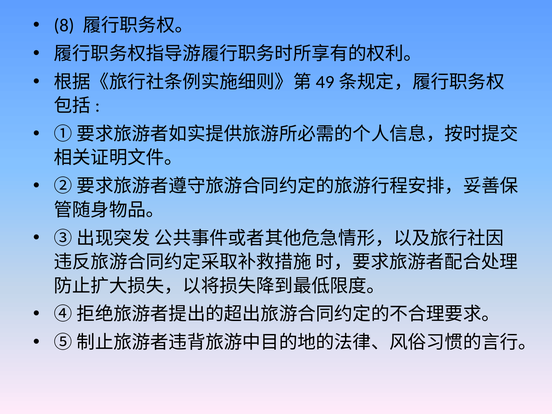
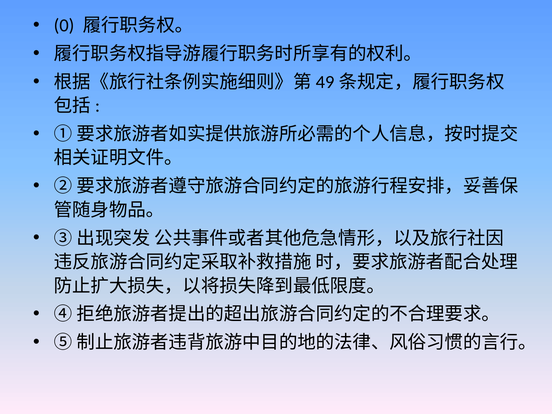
8: 8 -> 0 (64, 25)
